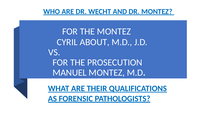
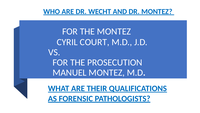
ABOUT: ABOUT -> COURT (95, 42)
